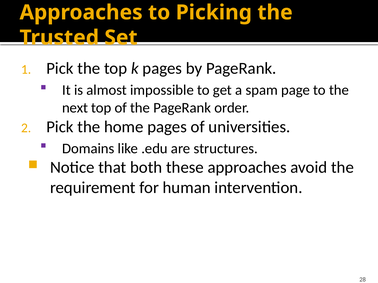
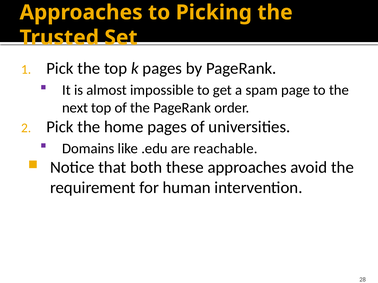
structures: structures -> reachable (226, 149)
